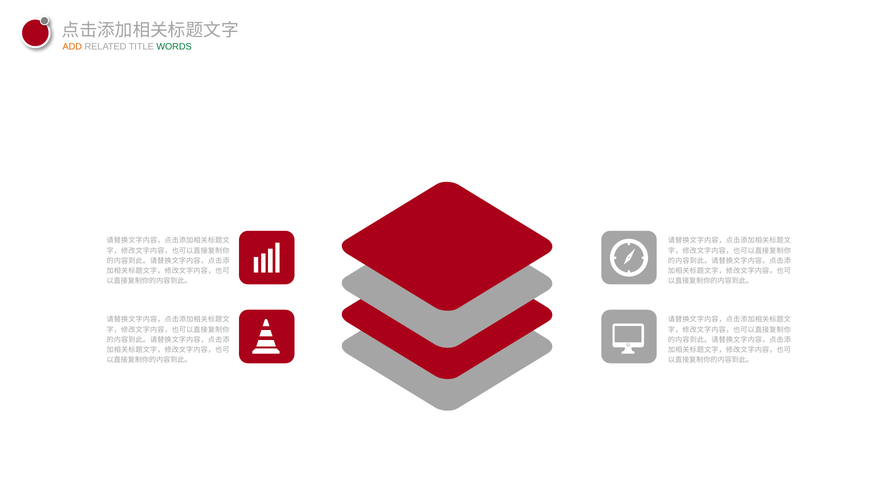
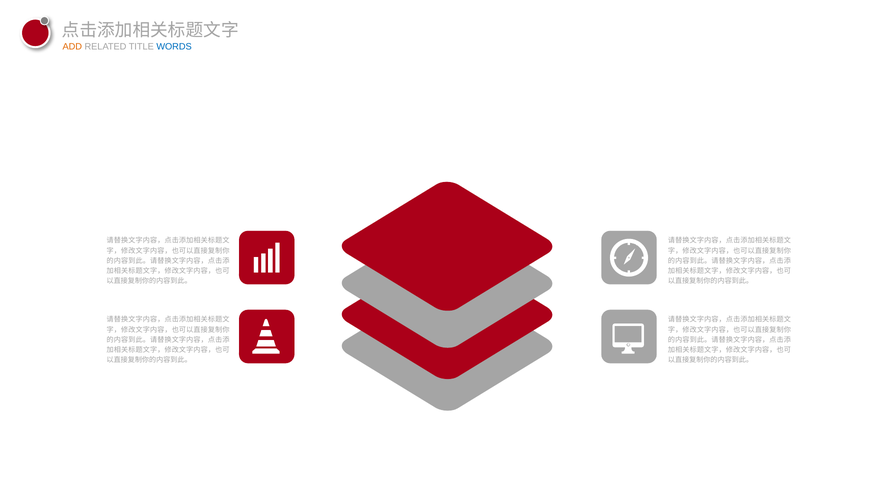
WORDS colour: green -> blue (174, 47)
